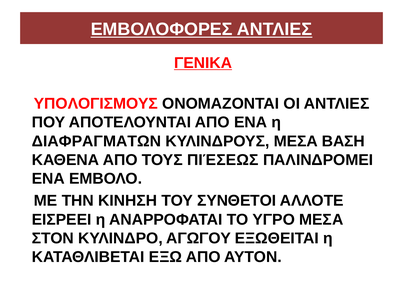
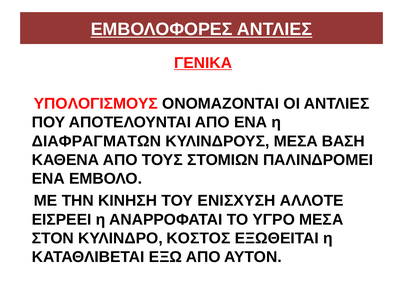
ΠΙΈΣΕΩΣ: ΠΙΈΣΕΩΣ -> ΣΤΟΜΙΩΝ (223, 160)
ΣΥΝΘΕΤΟΙ: ΣΥΝΘΕΤΟΙ -> ΕΝΙΣΧΥΣΗ (237, 201)
ΑΓΩΓΟΥ: ΑΓΩΓΟΥ -> ΚΟΣΤΟΣ (199, 239)
